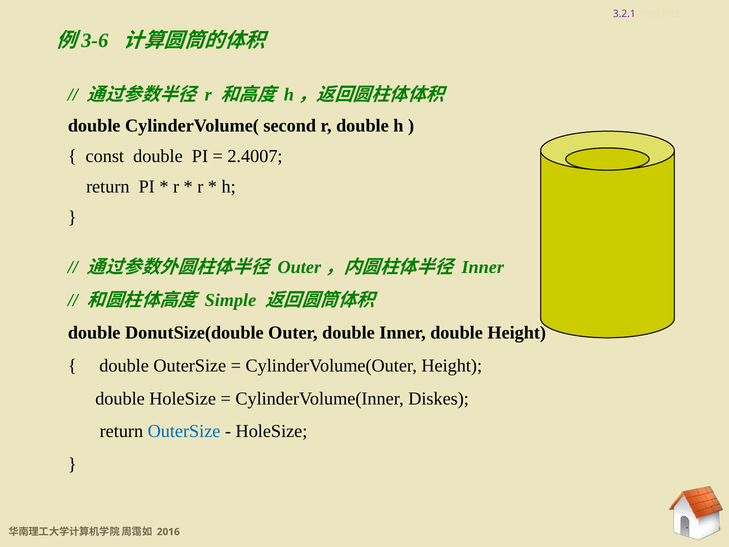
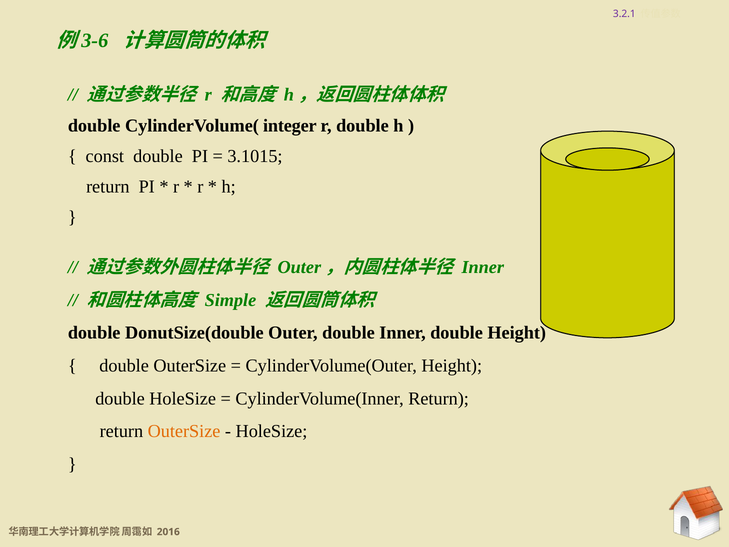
second: second -> integer (290, 125)
2.4007: 2.4007 -> 3.1015 (255, 156)
CylinderVolume(Inner Diskes: Diskes -> Return (439, 398)
OuterSize colour: blue -> orange (184, 431)
